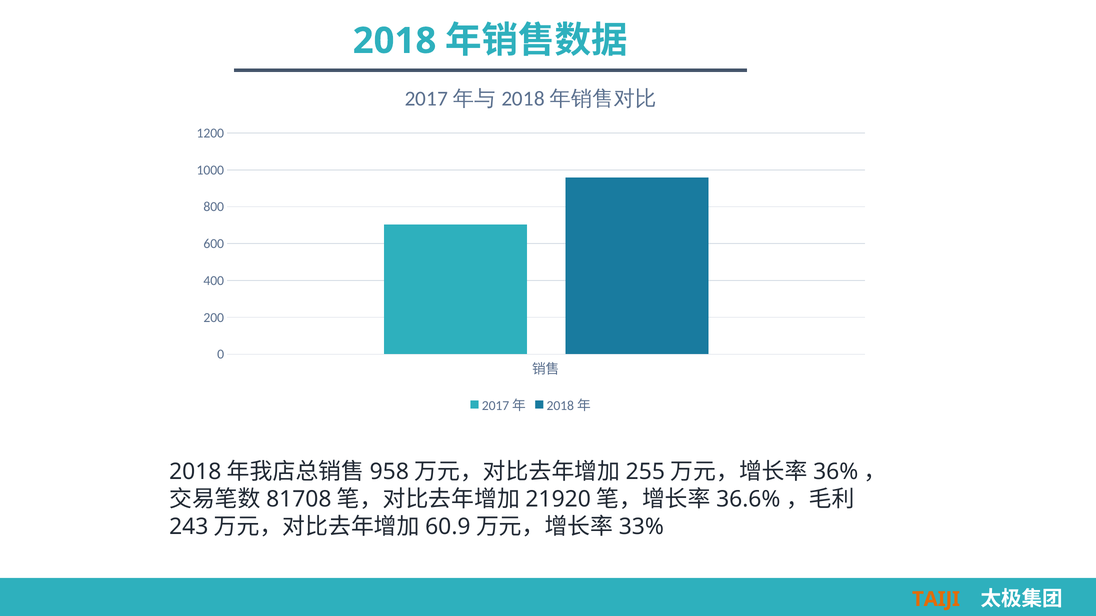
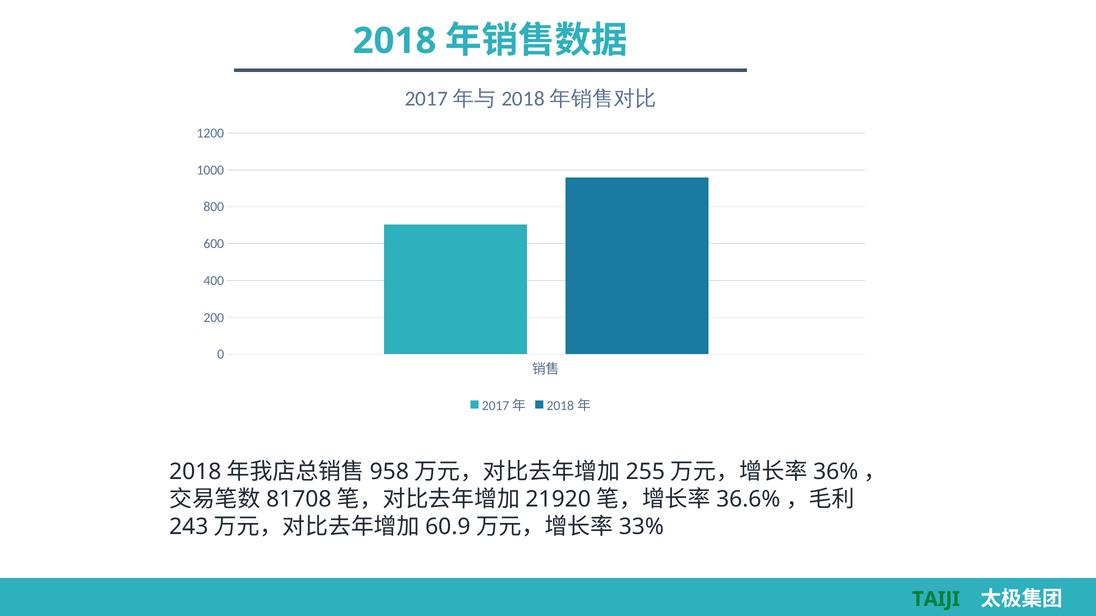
TAIJI colour: orange -> green (936, 600)
